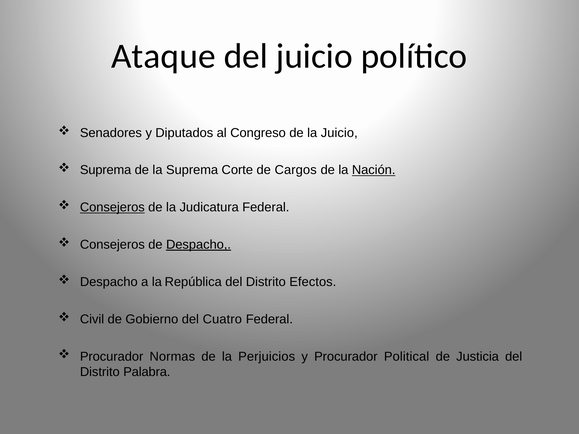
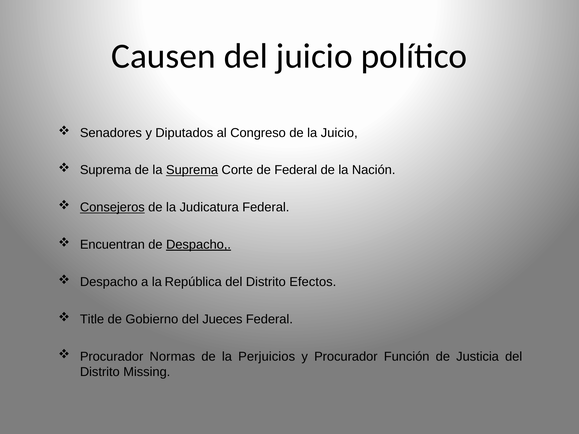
Ataque: Ataque -> Causen (163, 56)
Suprema underline: none -> present (192, 170)
de Cargos: Cargos -> Federal (296, 170)
Nación underline: present -> none (374, 170)
Consejeros: Consejeros -> Encuentran (112, 245)
Civil: Civil -> Title (92, 319)
Cuatro: Cuatro -> Jueces (222, 319)
Political: Political -> Función (407, 357)
Palabra: Palabra -> Missing (147, 372)
